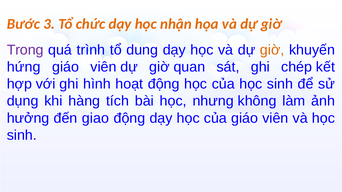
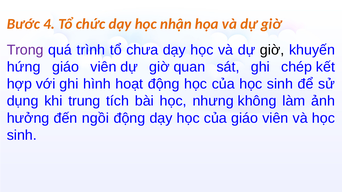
3: 3 -> 4 (49, 24)
dung: dung -> chưa (142, 50)
giờ colour: orange -> black (272, 50)
hàng: hàng -> trung (84, 101)
giao: giao -> ngồi (95, 118)
